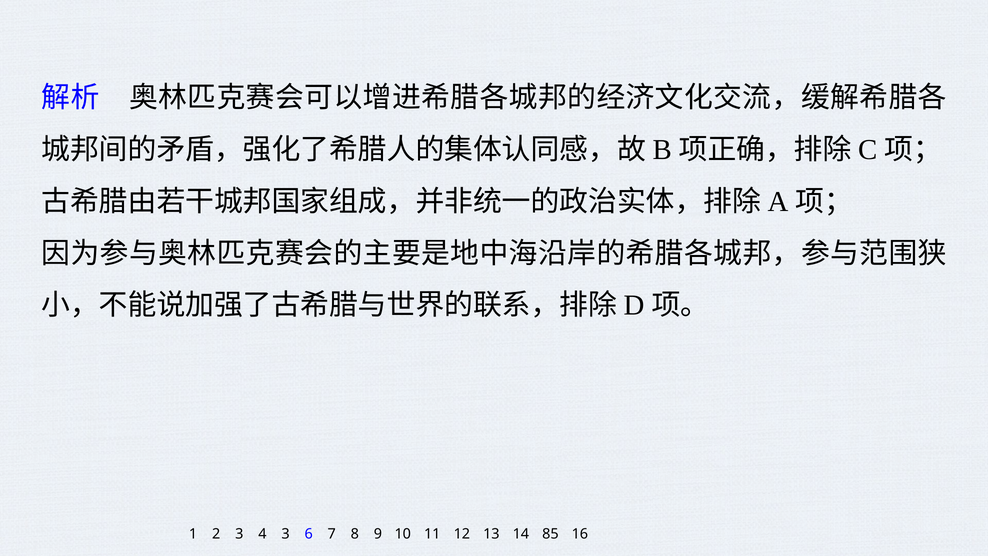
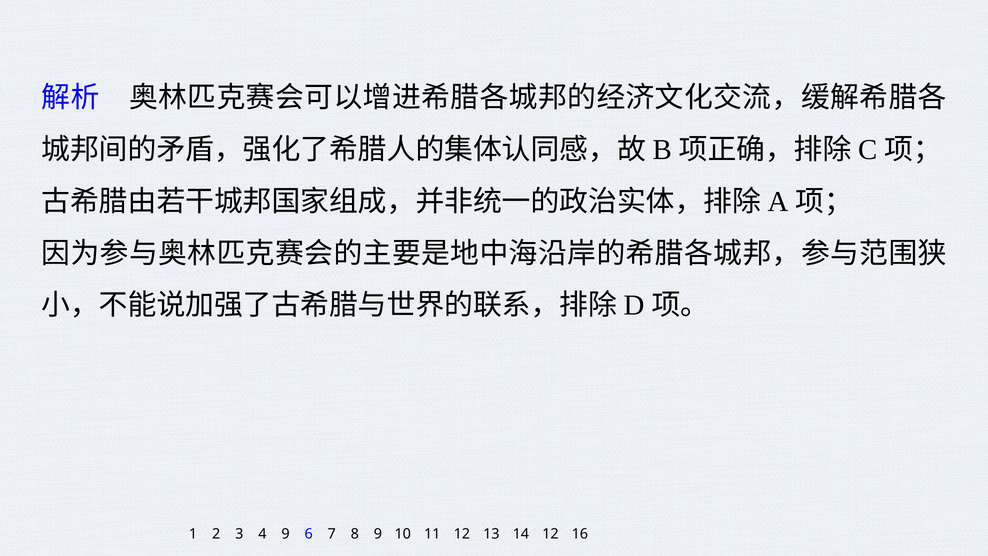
4 3: 3 -> 9 (286, 534)
14 85: 85 -> 12 (550, 534)
